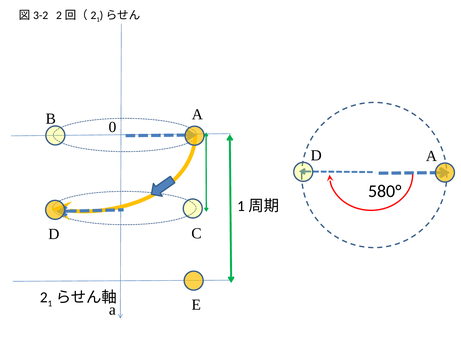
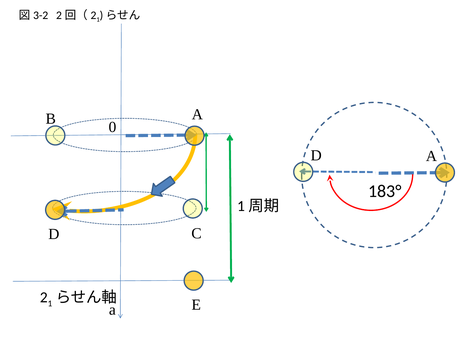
580°: 580° -> 183° (385, 191)
